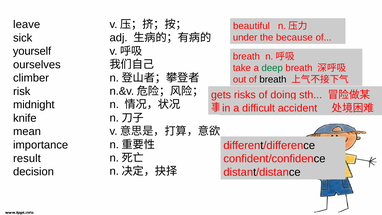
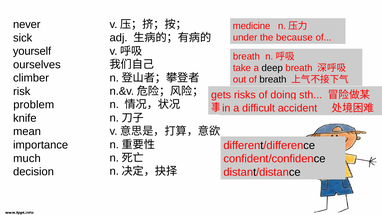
leave: leave -> never (27, 24)
beautiful: beautiful -> medicine (252, 26)
deep colour: green -> black (272, 68)
midnight: midnight -> problem (34, 105)
result: result -> much (27, 158)
